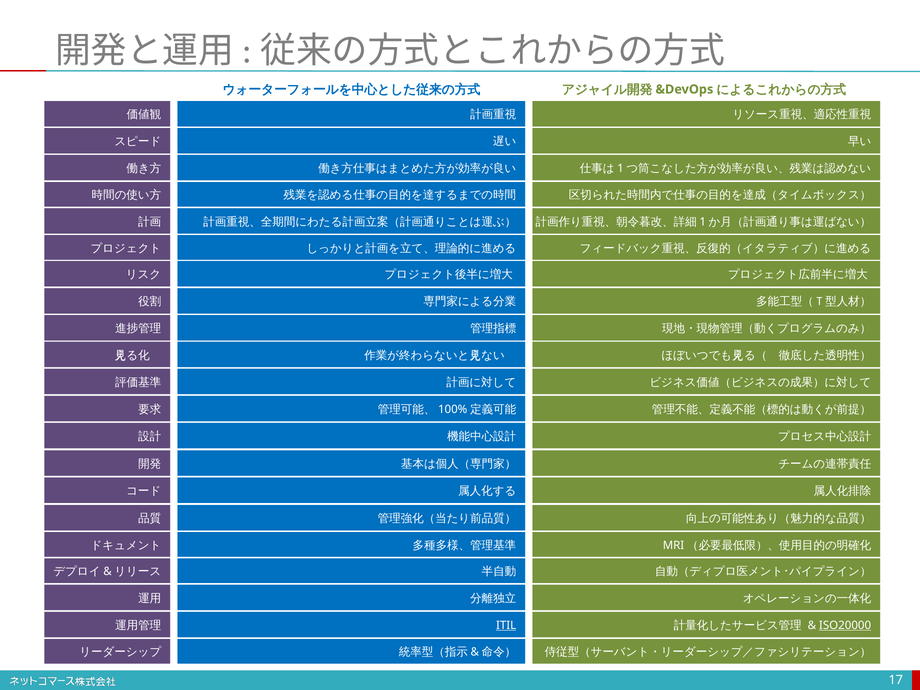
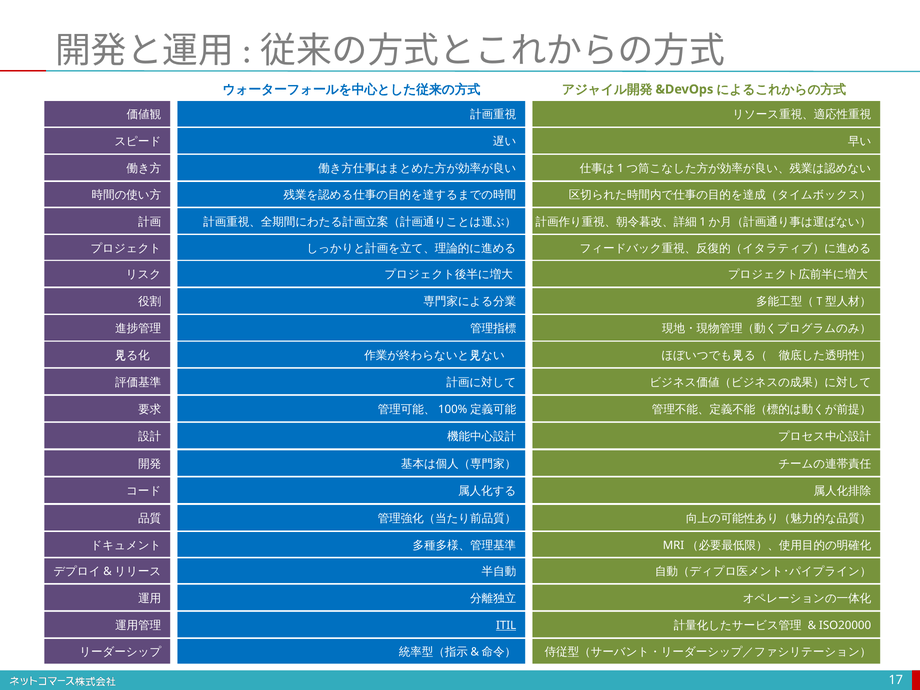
ISO20000 underline: present -> none (845, 625)
